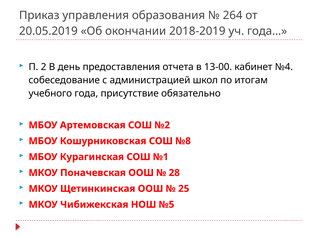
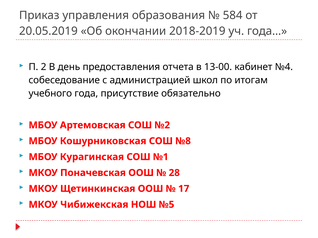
264: 264 -> 584 (233, 15)
25: 25 -> 17 (184, 189)
